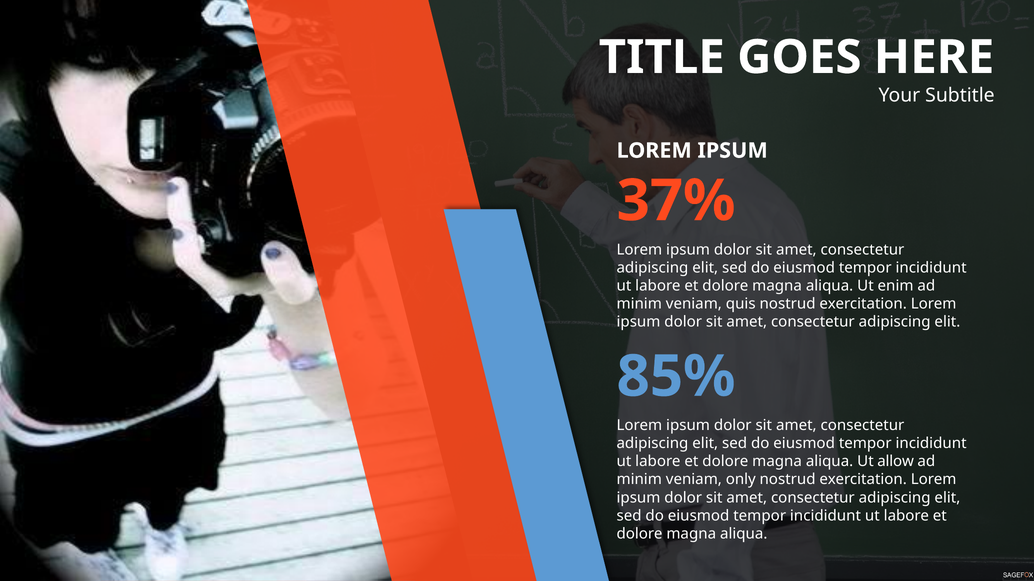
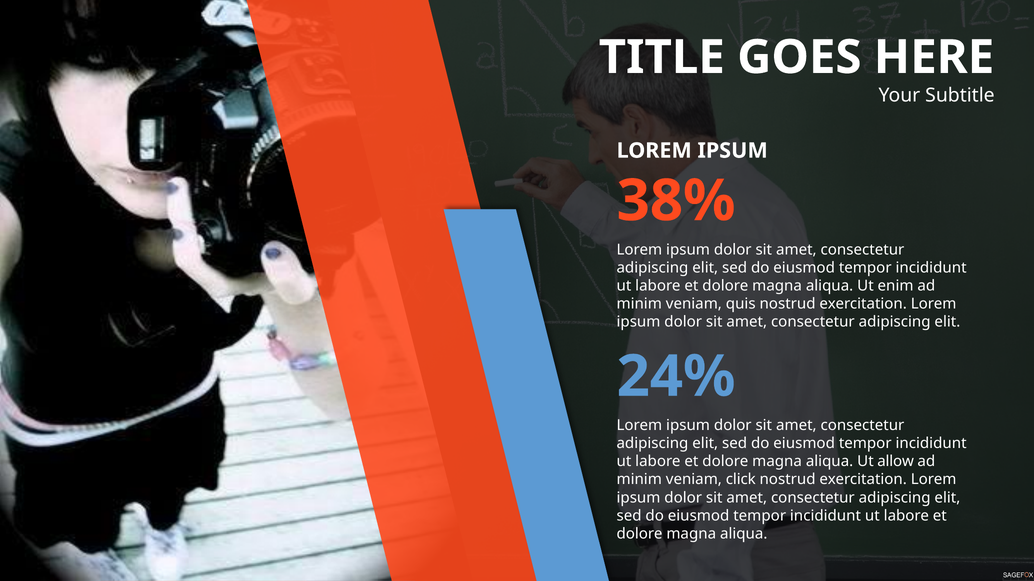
37%: 37% -> 38% (676, 201)
85%: 85% -> 24% (676, 377)
only: only -> click (741, 480)
